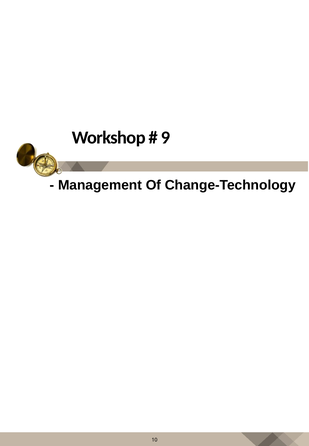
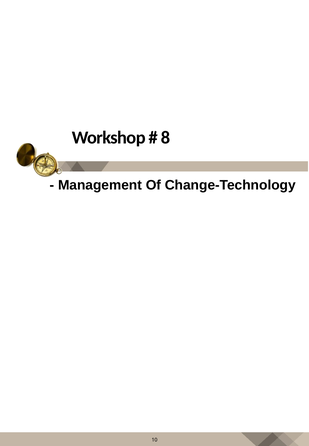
9: 9 -> 8 (165, 138)
